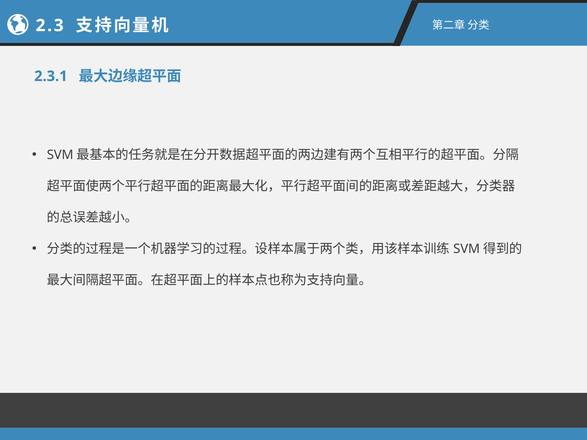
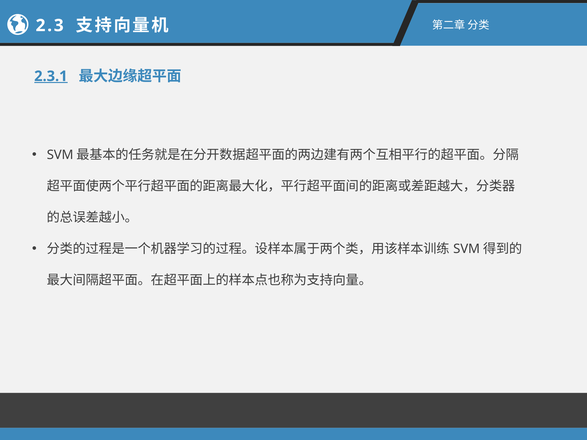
2.3.1 underline: none -> present (51, 76)
